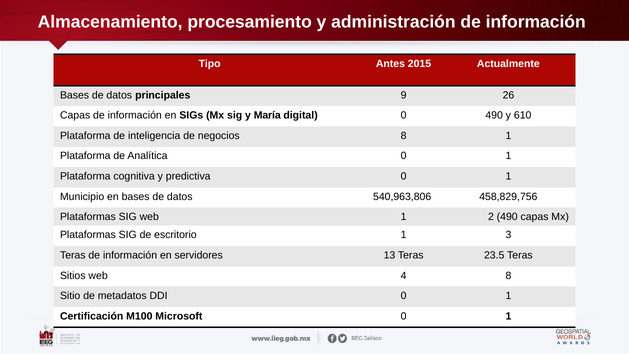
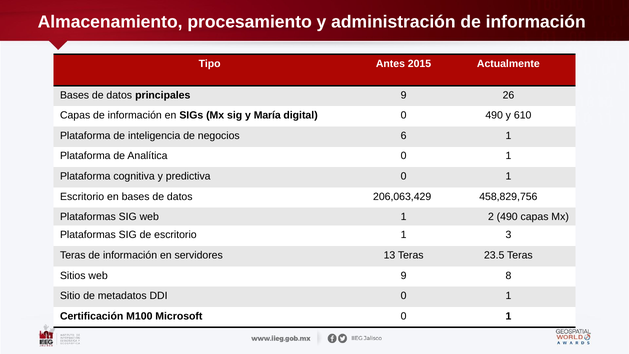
negocios 8: 8 -> 6 (404, 136)
Municipio: Municipio -> Escritorio (82, 197)
540,963,806: 540,963,806 -> 206,063,429 (402, 197)
web 4: 4 -> 9 (404, 275)
